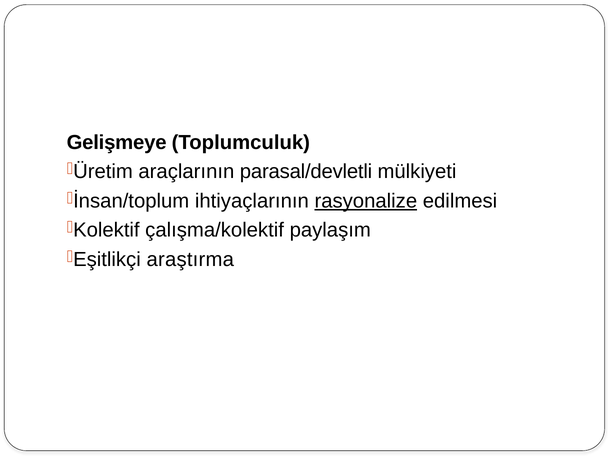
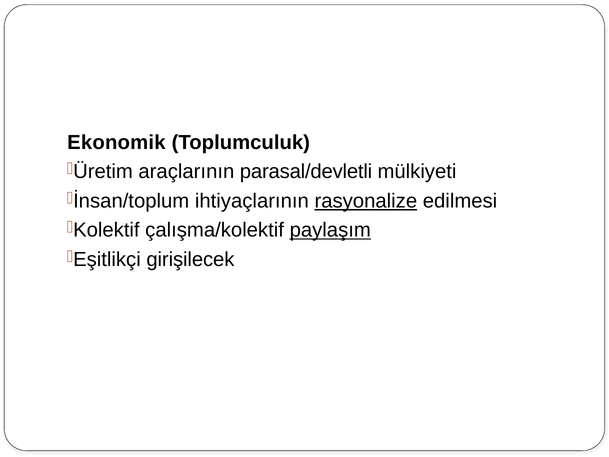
Gelişmeye: Gelişmeye -> Ekonomik (116, 142)
paylaşım underline: none -> present (330, 230)
araştırma: araştırma -> girişilecek (190, 259)
